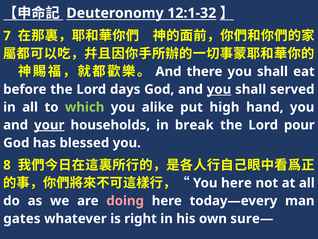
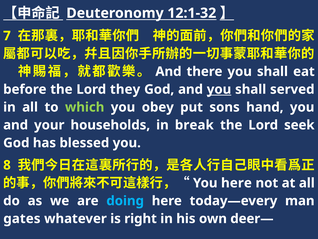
days: days -> they (125, 89)
alike: alike -> obey (158, 107)
high: high -> sons (225, 107)
your underline: present -> none (49, 125)
pour: pour -> seek (299, 125)
doing colour: pink -> light blue (125, 200)
sure—: sure— -> deer— (252, 218)
